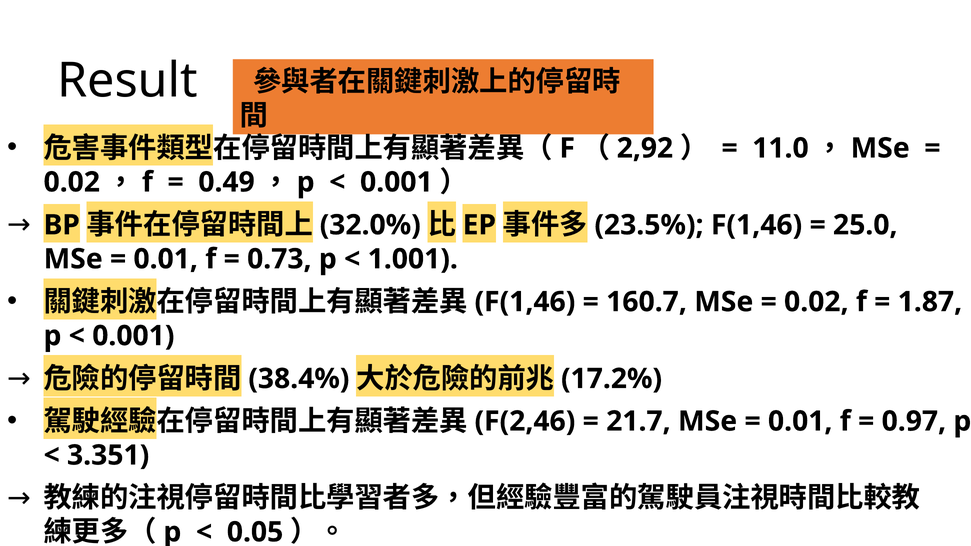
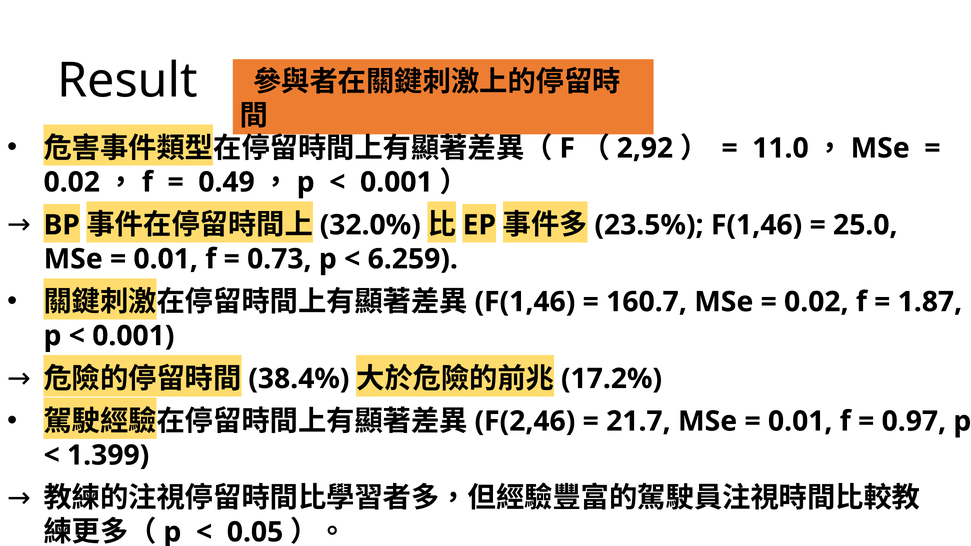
1.001: 1.001 -> 6.259 (413, 259)
3.351: 3.351 -> 1.399 (108, 455)
